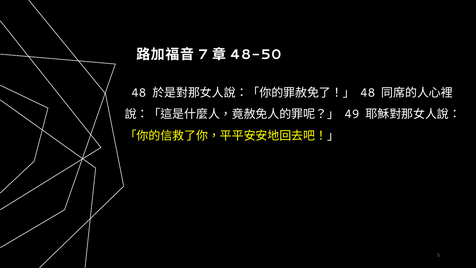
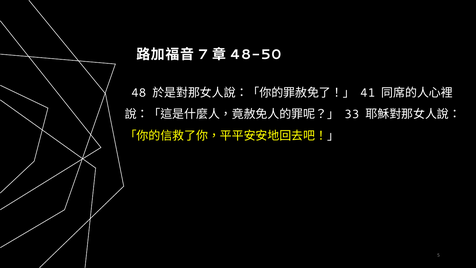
48: 48 -> 41 (368, 93)
49: 49 -> 33 (352, 114)
